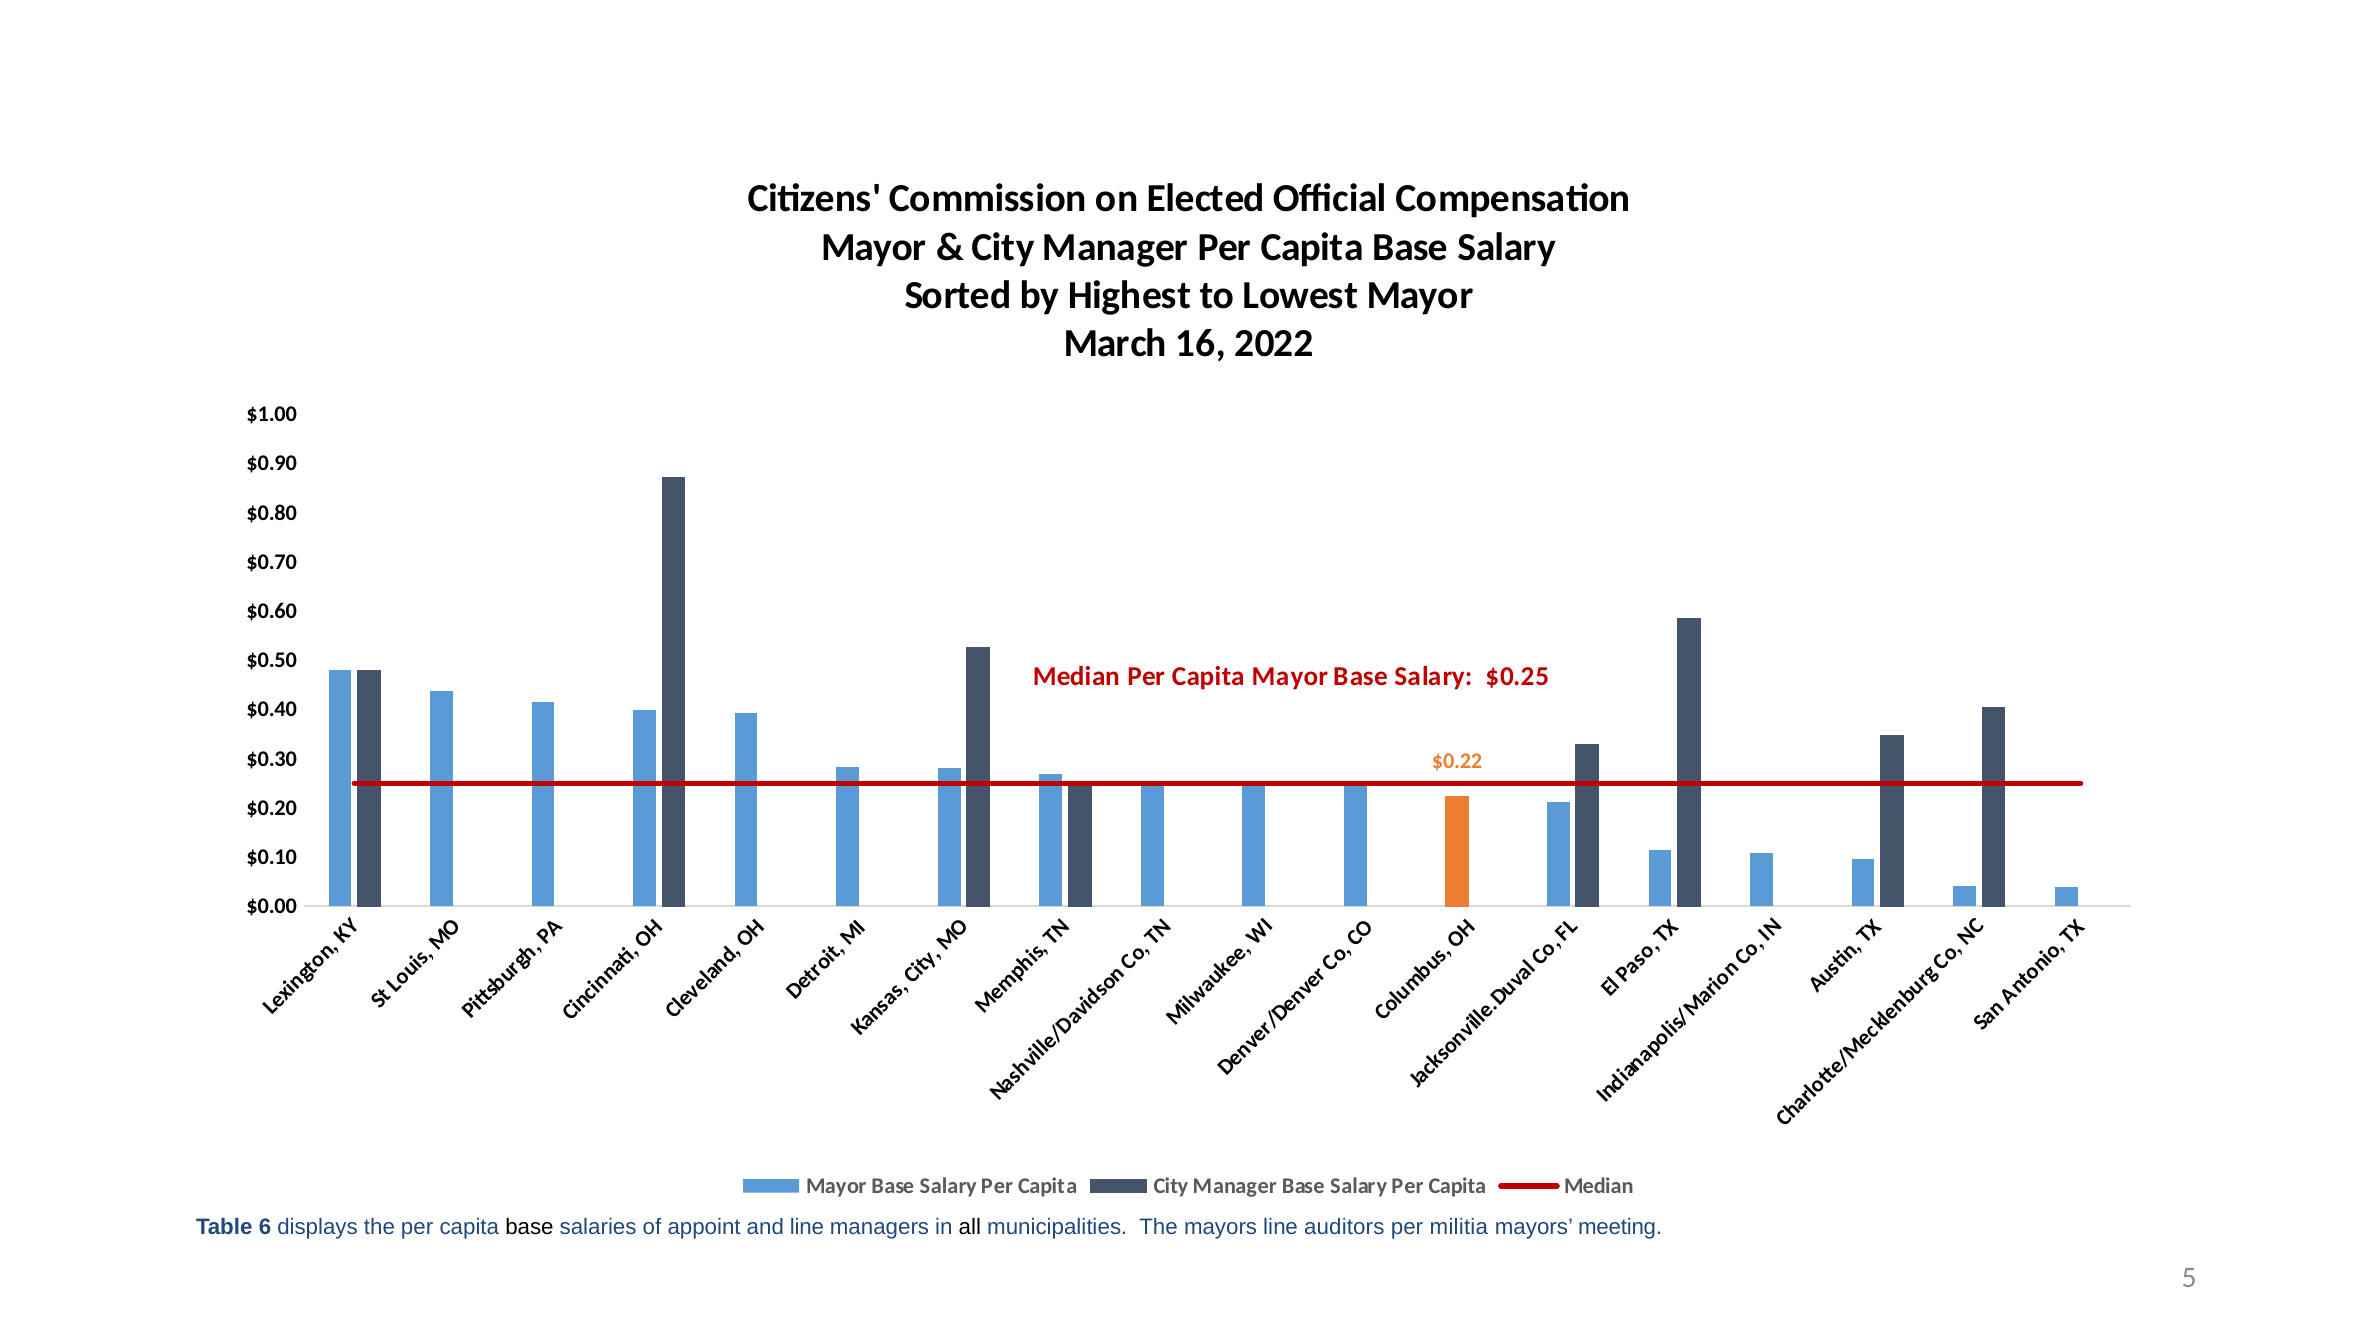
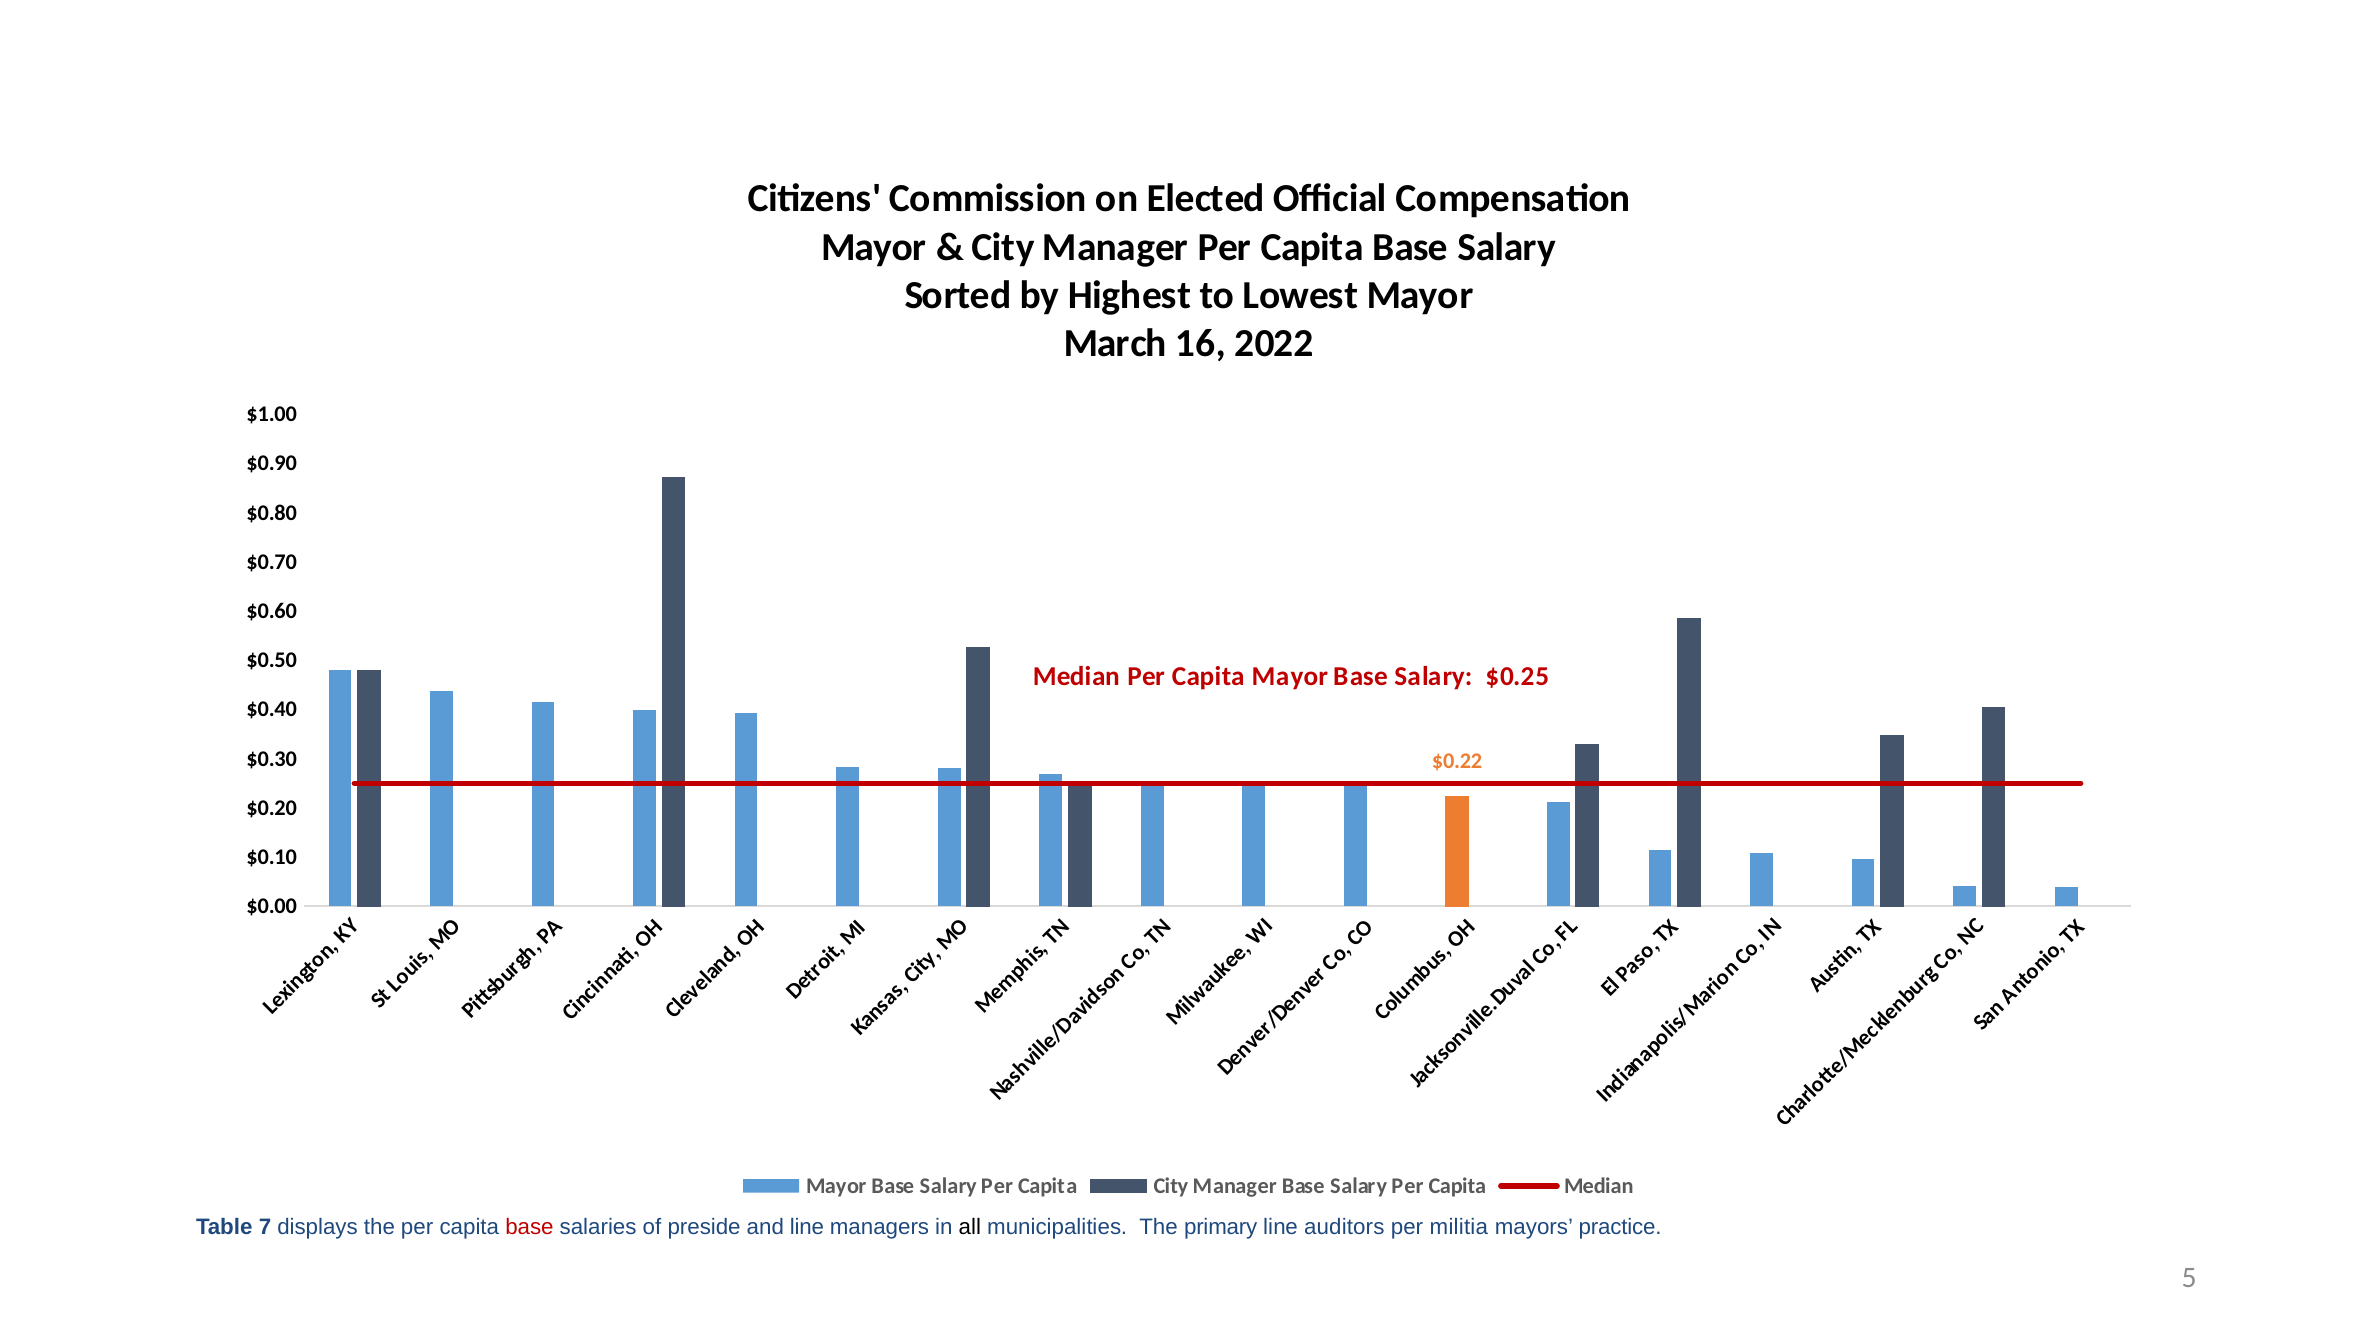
6: 6 -> 7 (265, 1227)
base colour: black -> red (529, 1227)
appoint: appoint -> preside (704, 1227)
The mayors: mayors -> primary (1221, 1227)
meeting: meeting -> practice (1620, 1227)
